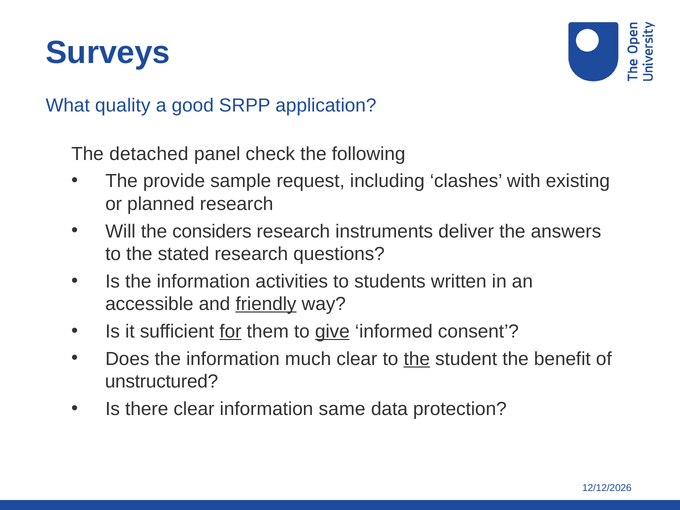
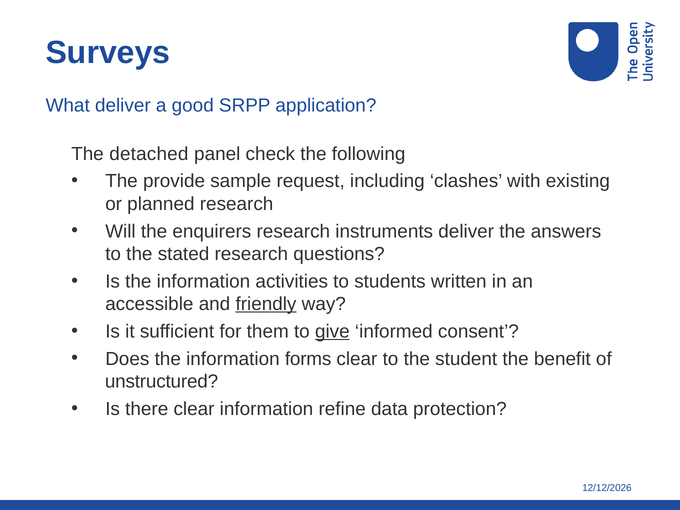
What quality: quality -> deliver (123, 105)
considers: considers -> enquirers (212, 231)
for underline: present -> none (230, 331)
much: much -> forms (308, 359)
the underline: present -> none (417, 359)
same: same -> refine (342, 409)
